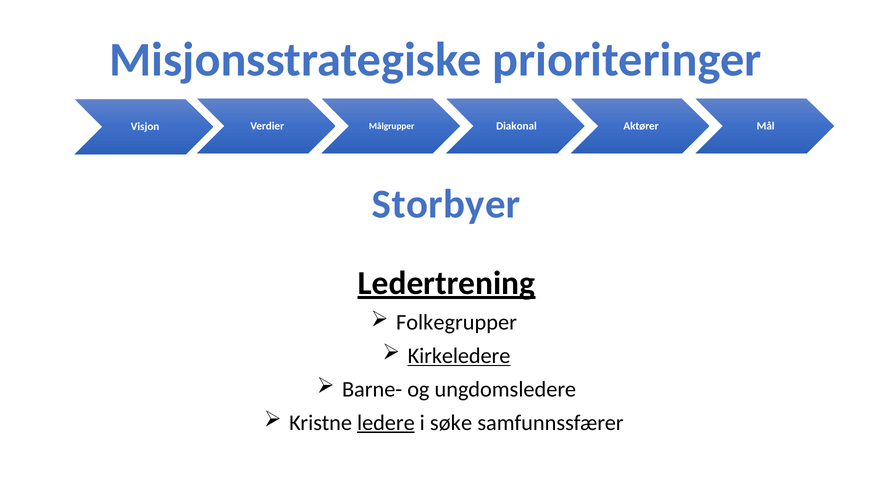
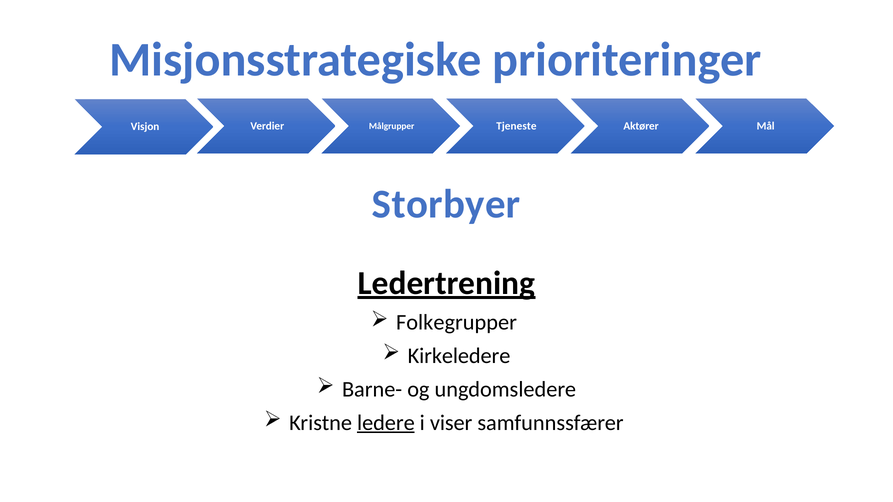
Diakonal: Diakonal -> Tjeneste (516, 126)
Kirkeledere underline: present -> none (459, 356)
søke: søke -> viser (451, 423)
